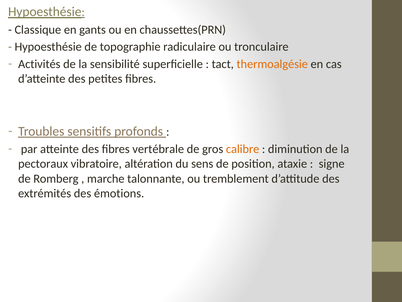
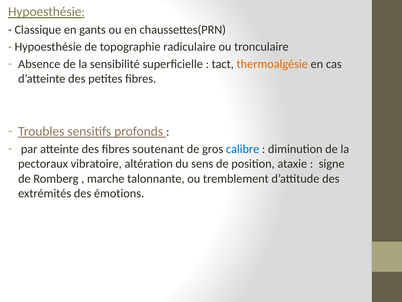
Activités: Activités -> Absence (39, 64)
vertébrale: vertébrale -> soutenant (158, 149)
calibre colour: orange -> blue (243, 149)
